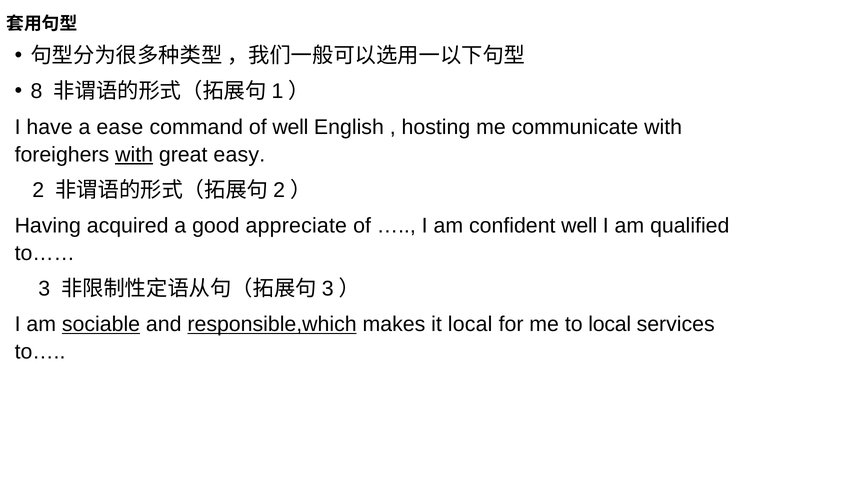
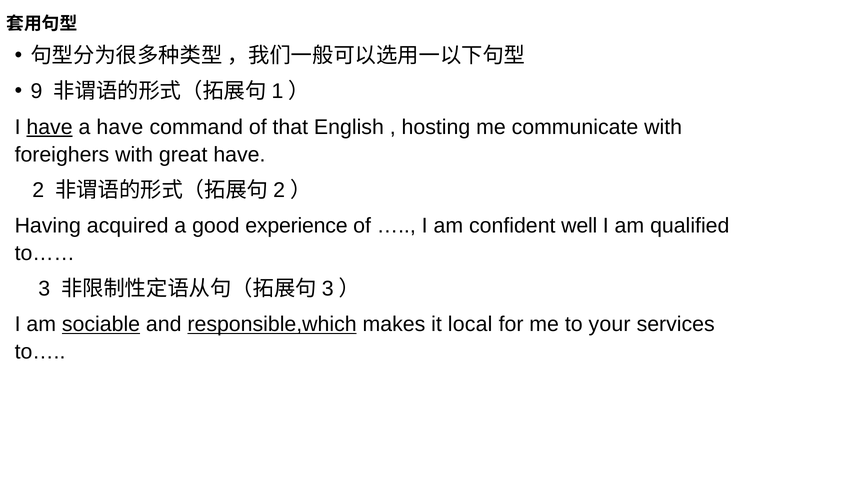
8: 8 -> 9 (37, 91)
have underline: none -> present (50, 127)
a ease: ease -> have (120, 127)
of well: well -> that (290, 127)
with underline: present -> none (134, 155)
great easy: easy -> have (239, 155)
appreciate: appreciate -> experience (296, 226)
to local: local -> your (610, 325)
